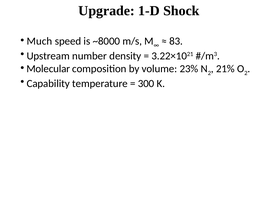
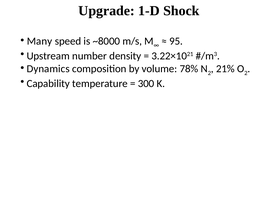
Much: Much -> Many (40, 41)
83: 83 -> 95 (176, 41)
Molecular: Molecular -> Dynamics (48, 69)
23%: 23% -> 78% (189, 69)
